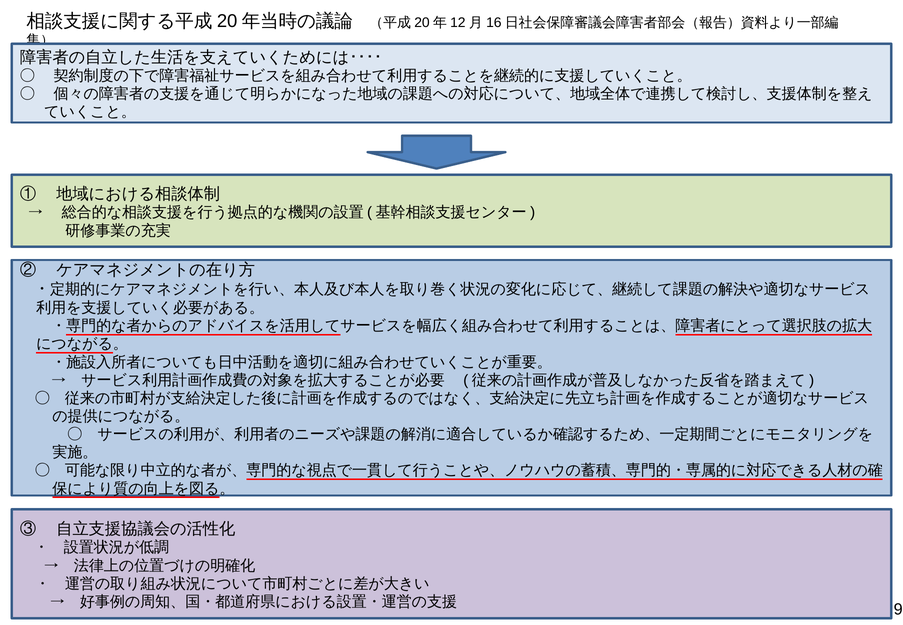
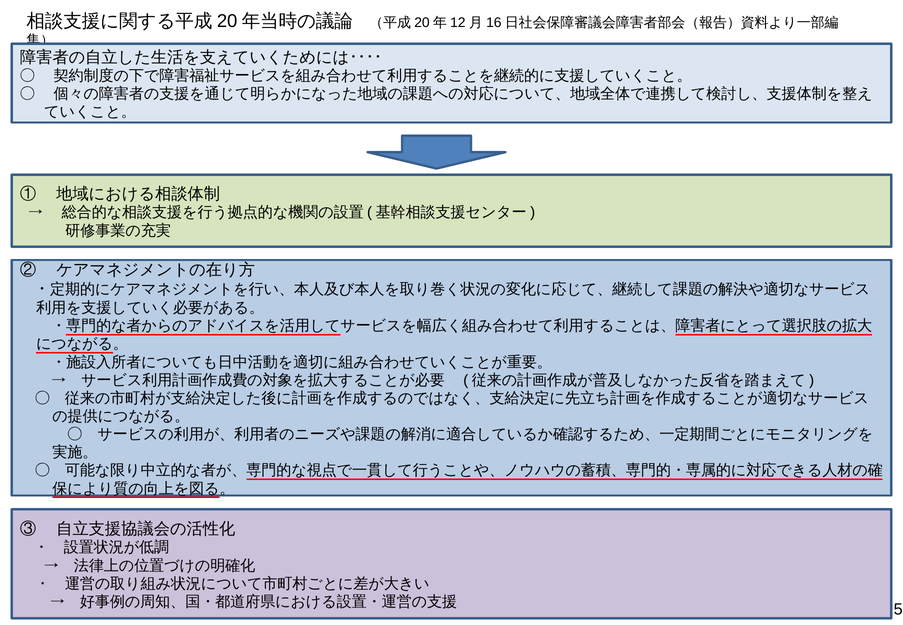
9: 9 -> 5 (898, 610)
